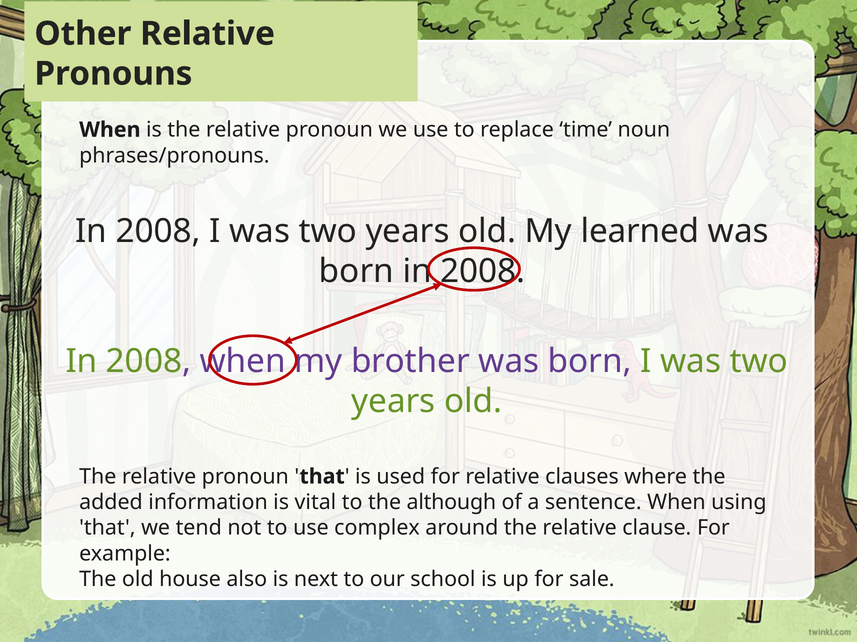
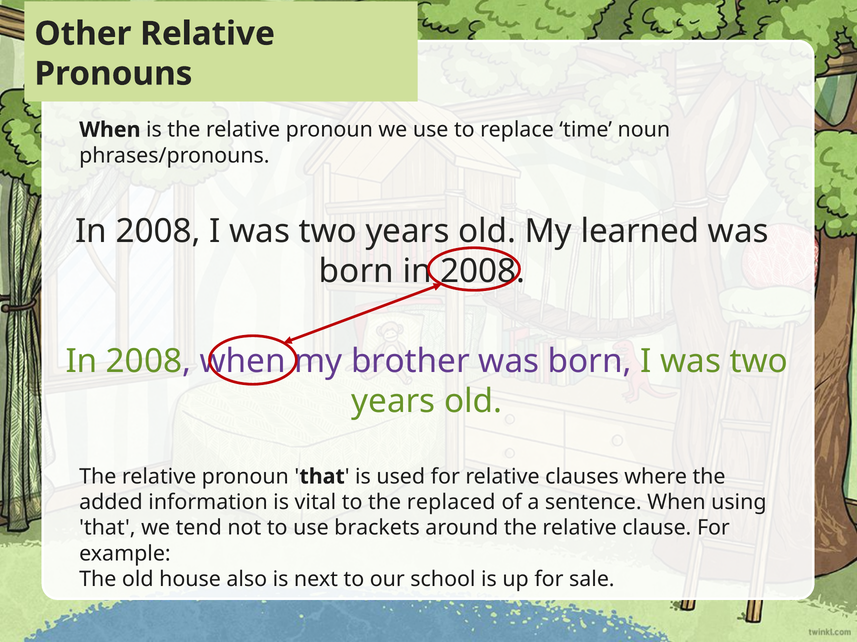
although: although -> replaced (451, 503)
complex: complex -> brackets (377, 528)
